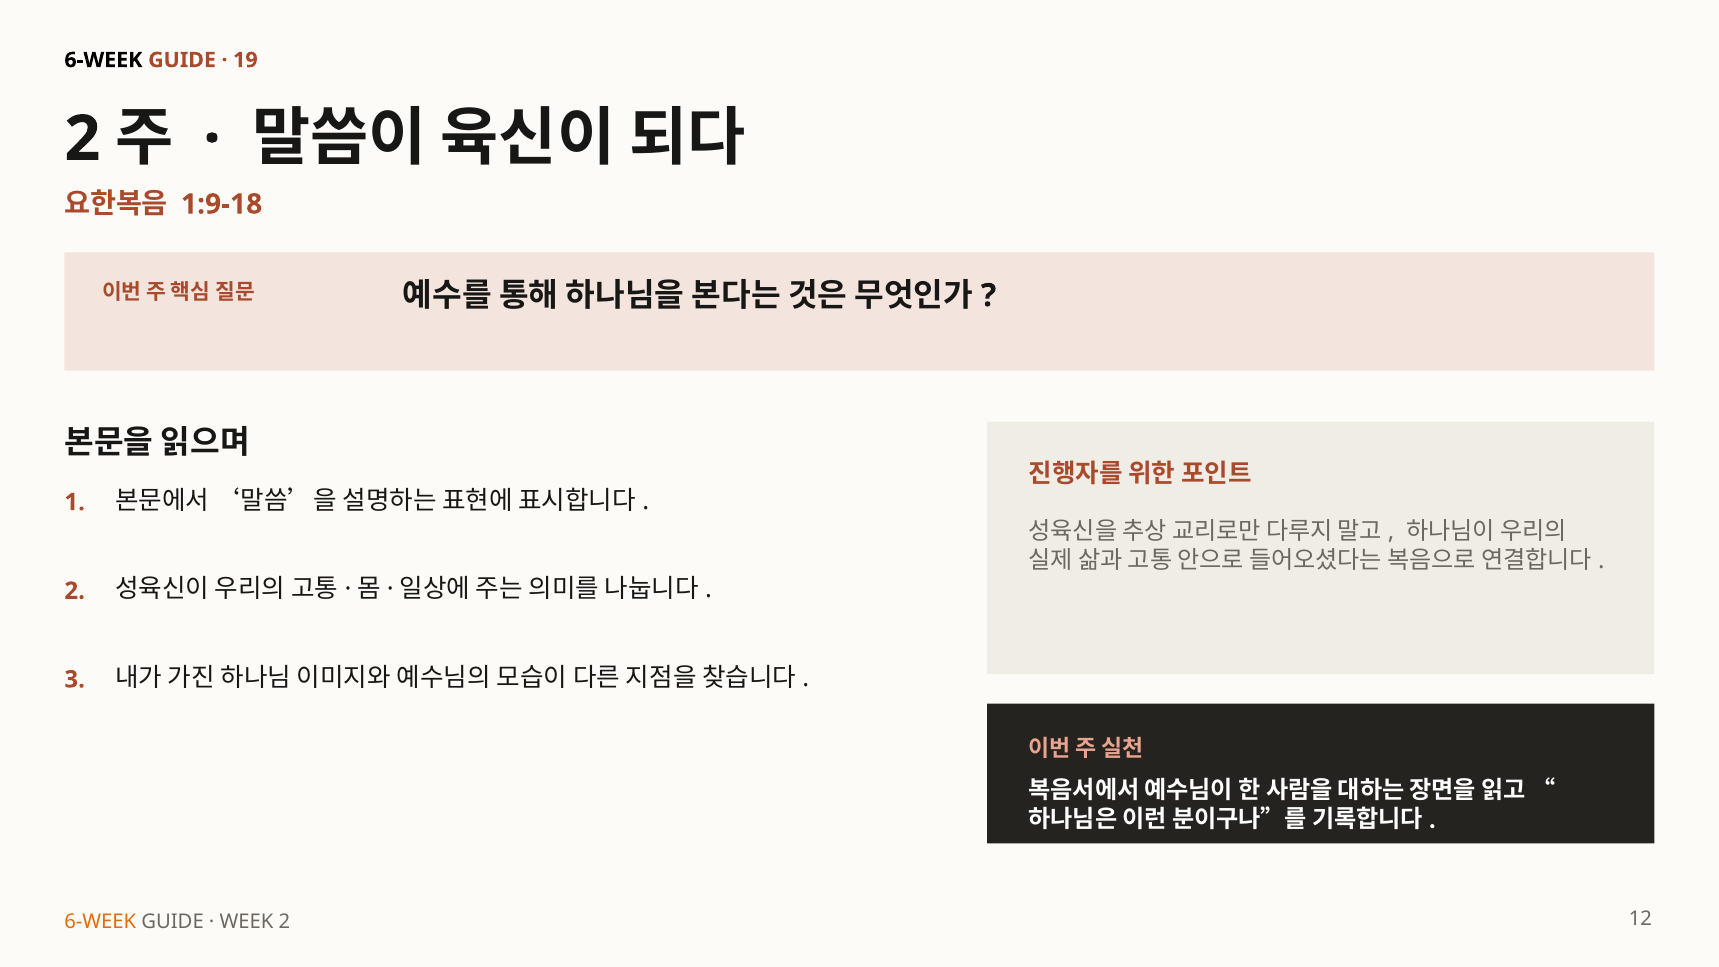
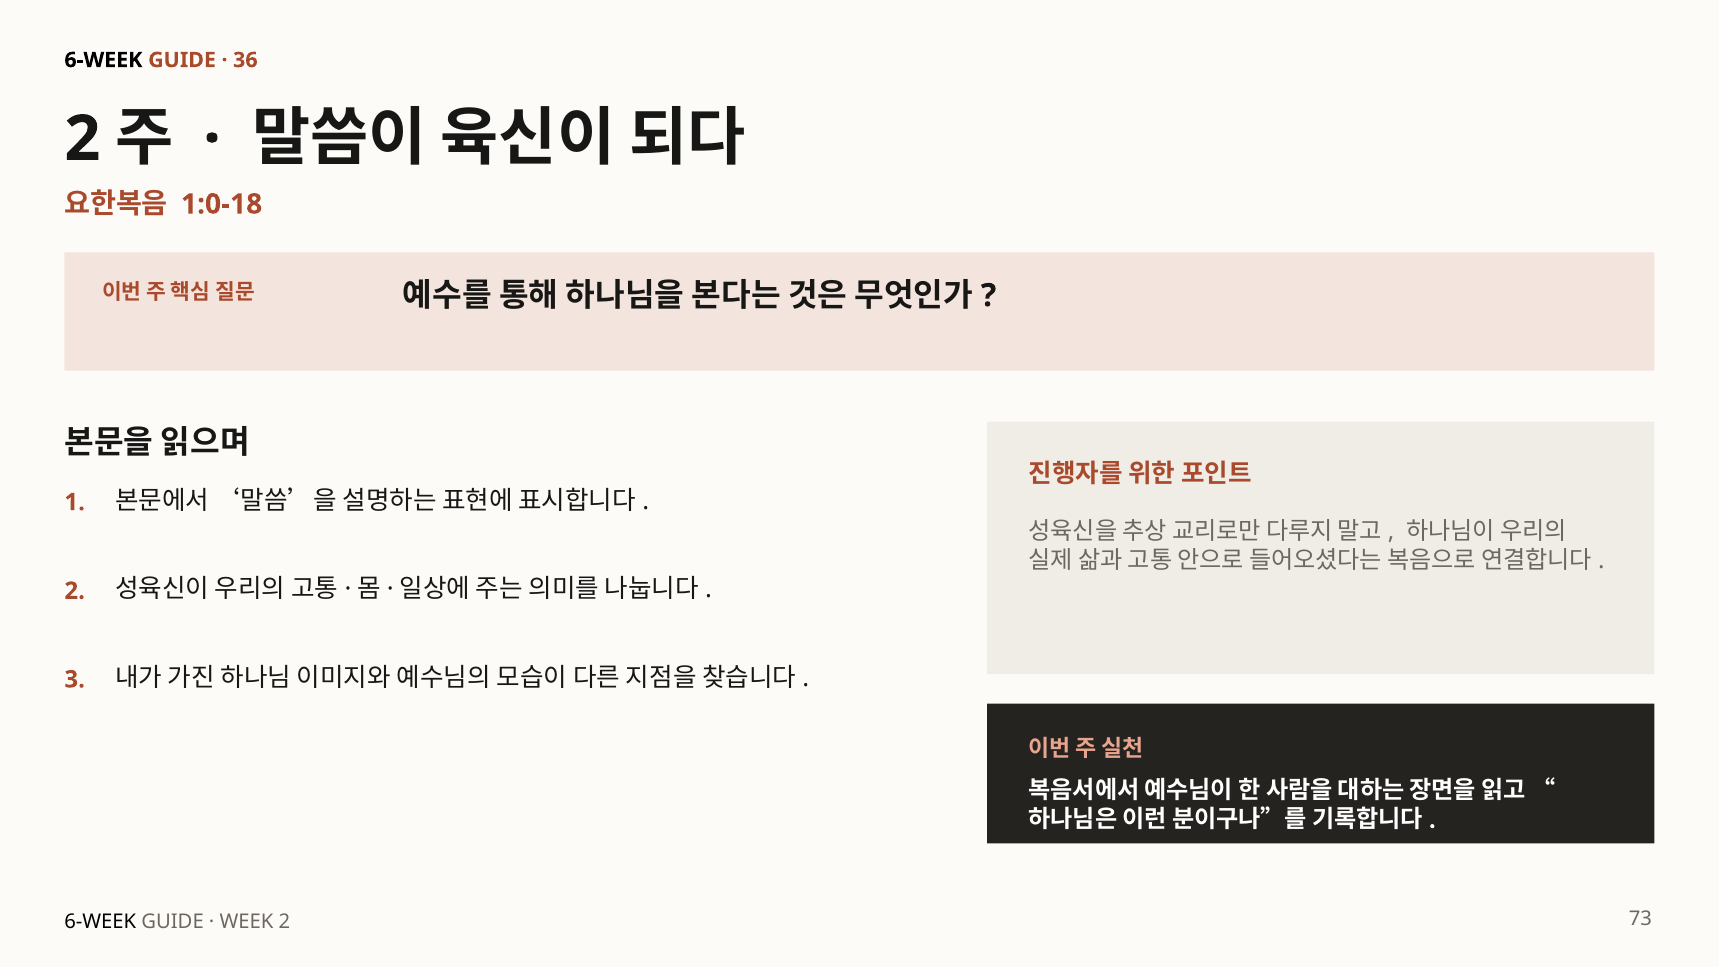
19: 19 -> 36 (245, 60)
1:9-18: 1:9-18 -> 1:0-18 (222, 204)
6-WEEK colour: orange -> black (100, 921)
12: 12 -> 73 (1640, 919)
